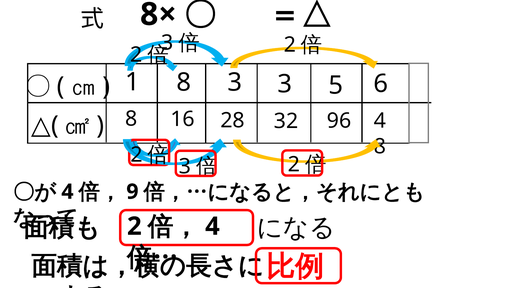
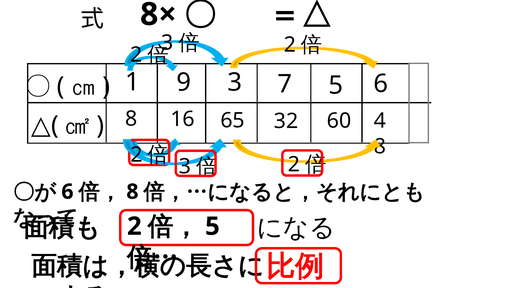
1 8: 8 -> 9 (184, 82)
3 3: 3 -> 7 (285, 84)
28: 28 -> 65 (233, 120)
96: 96 -> 60 (339, 121)
4: 4 -> 6 (67, 192)
9: 9 -> 8 (132, 192)
4: 4 -> 5 (212, 226)
